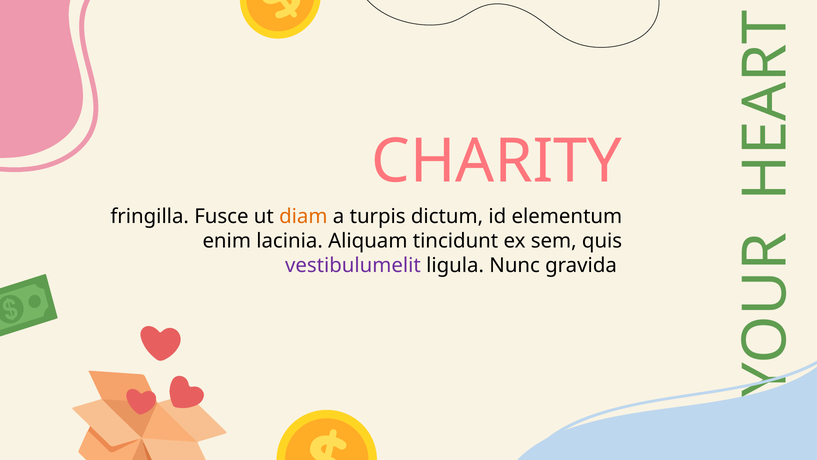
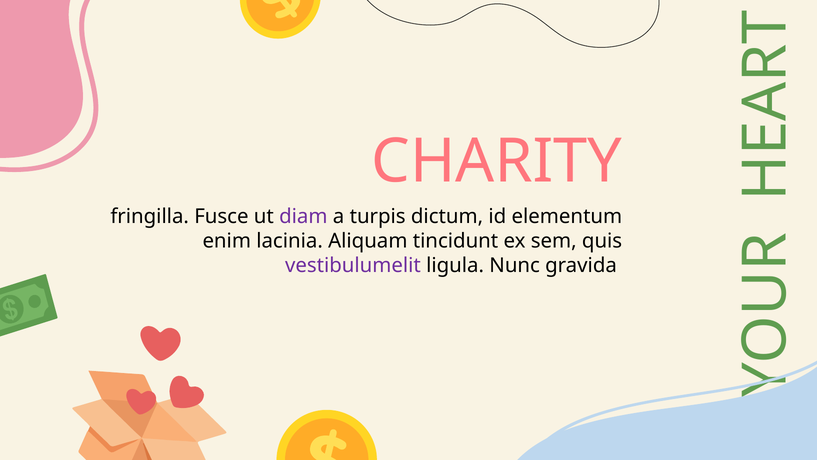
diam colour: orange -> purple (303, 216)
